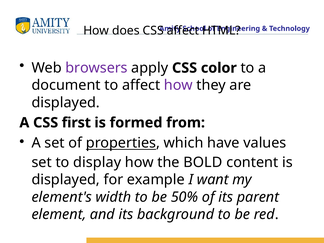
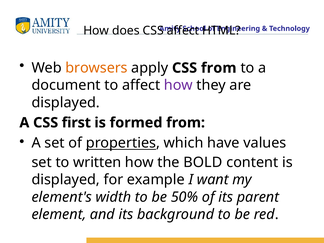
browsers colour: purple -> orange (96, 68)
CSS color: color -> from (219, 68)
display: display -> written (97, 162)
